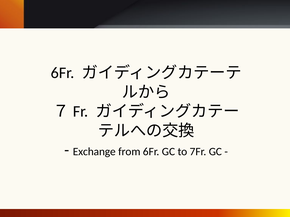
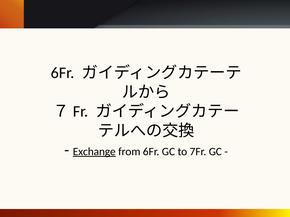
Exchange underline: none -> present (94, 152)
